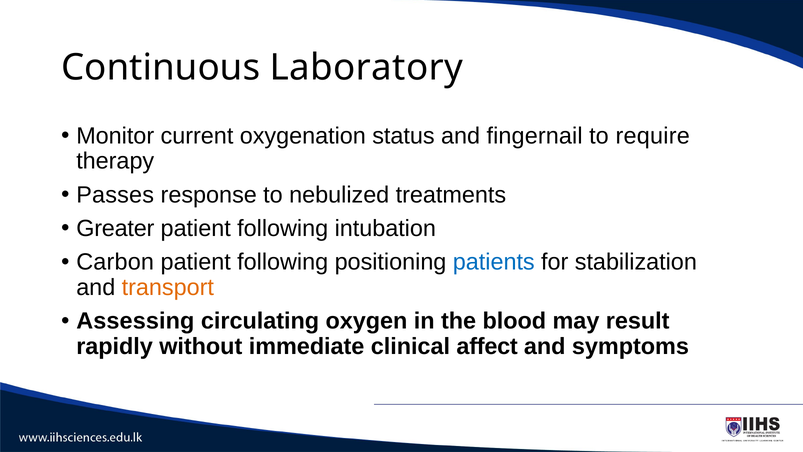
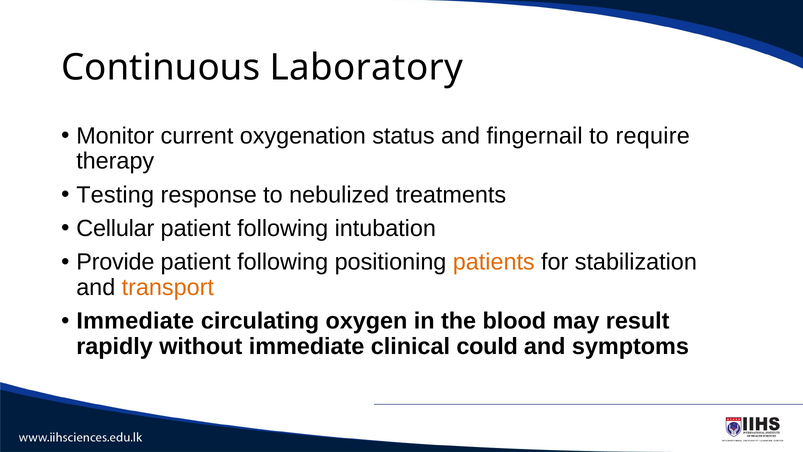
Passes: Passes -> Testing (115, 195)
Greater: Greater -> Cellular (115, 228)
Carbon: Carbon -> Provide (115, 262)
patients colour: blue -> orange (494, 262)
Assessing: Assessing -> Immediate (135, 321)
affect: affect -> could (487, 346)
